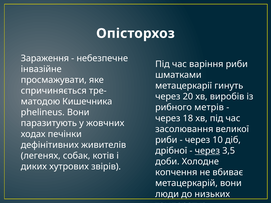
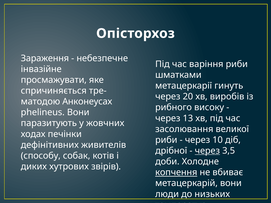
Кишечника: Кишечника -> Анконеусах (87, 102)
метрів: метрів -> високу (209, 108)
18: 18 -> 13 (188, 118)
легенях: легенях -> способу (41, 156)
копчення underline: none -> present (176, 173)
